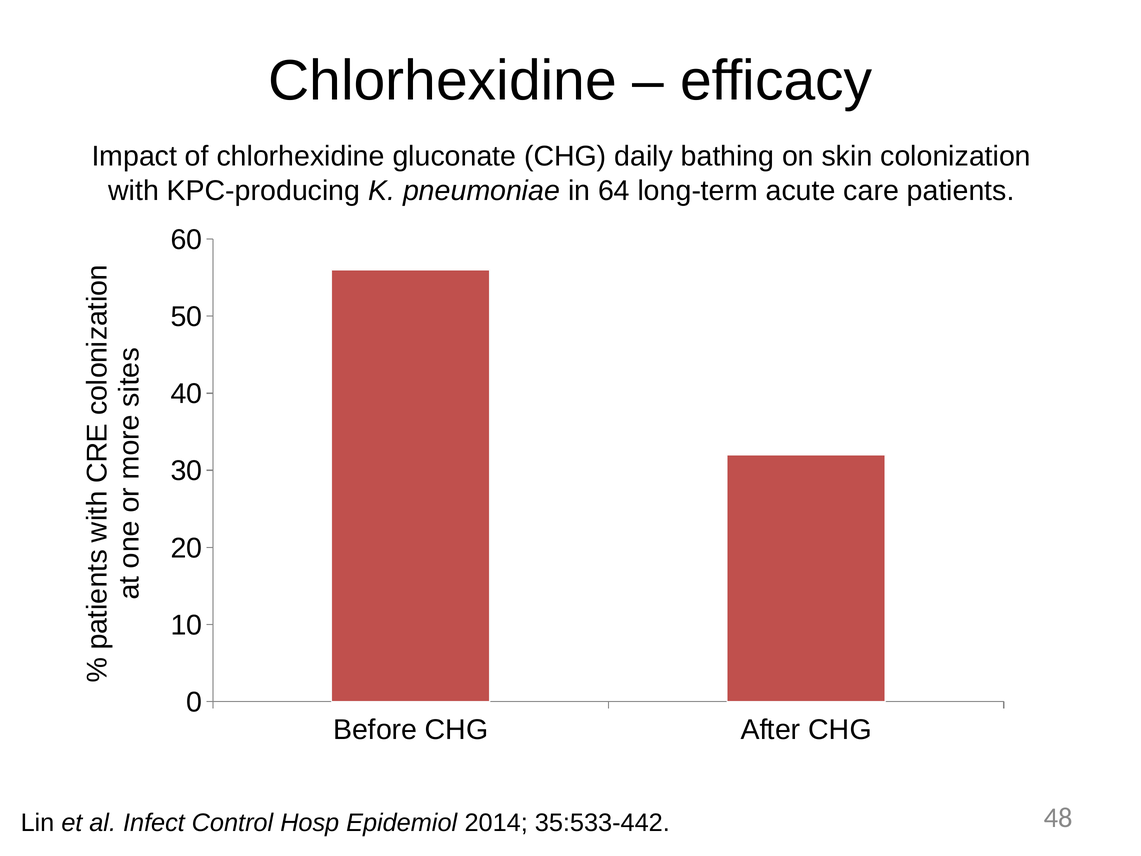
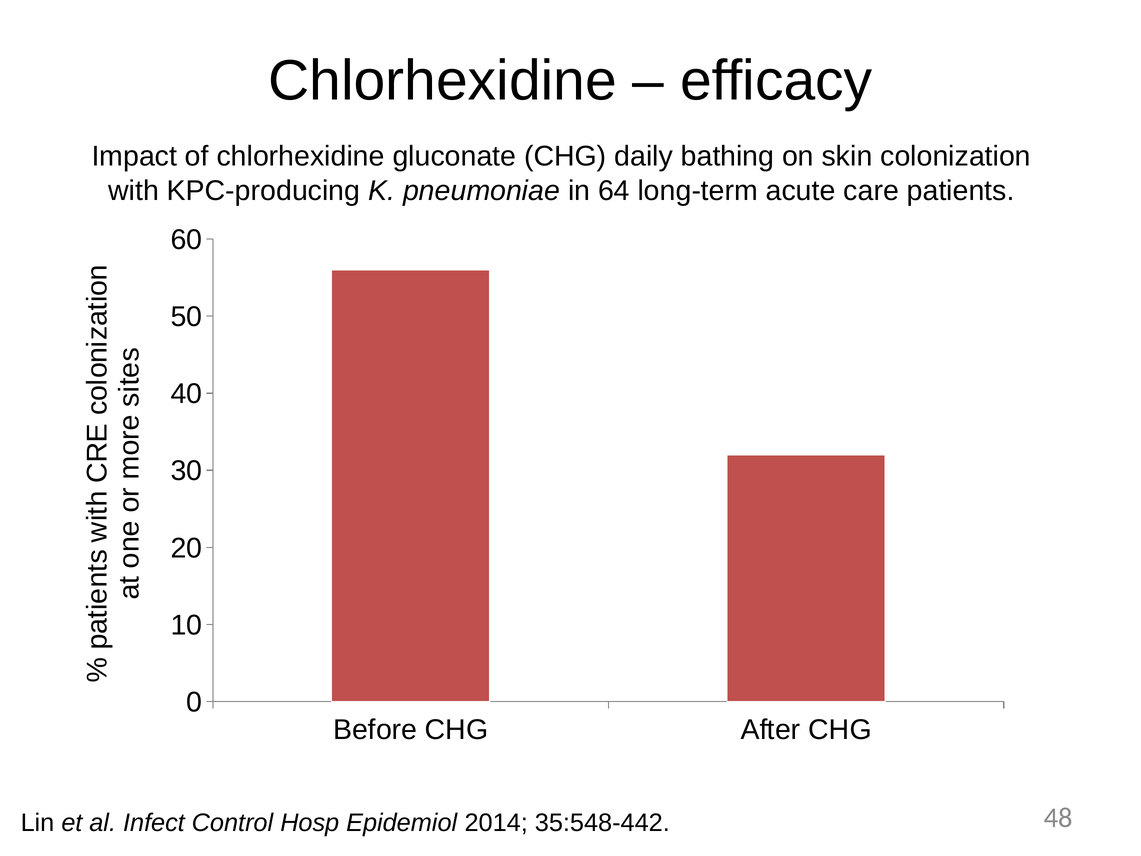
35:533-442: 35:533-442 -> 35:548-442 (602, 823)
